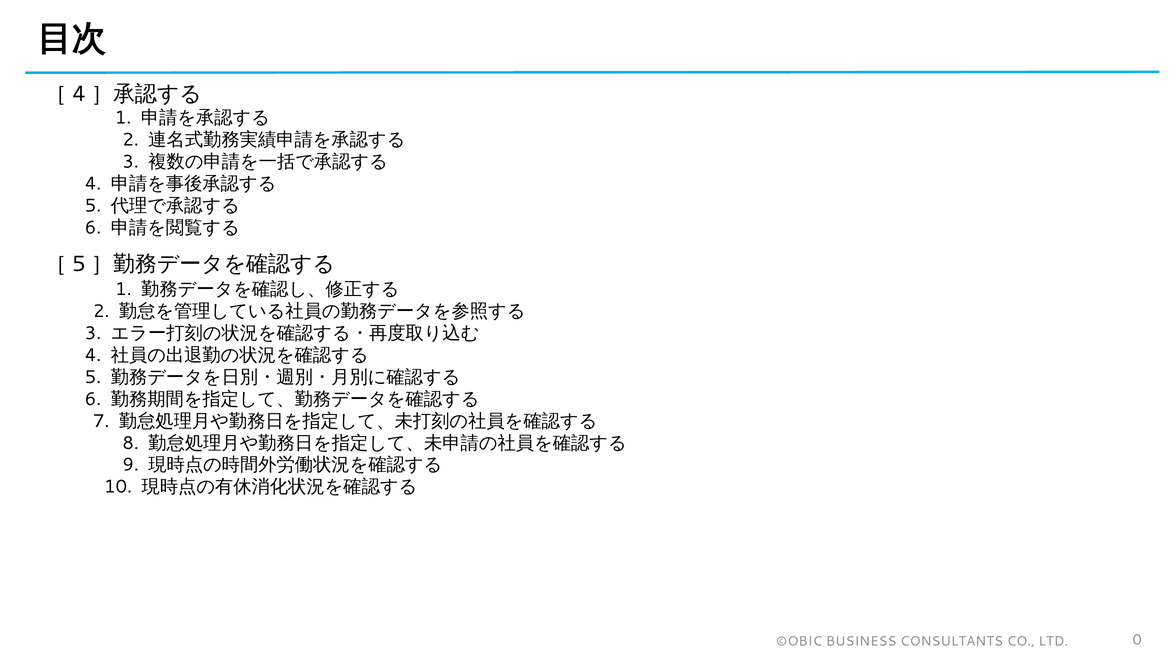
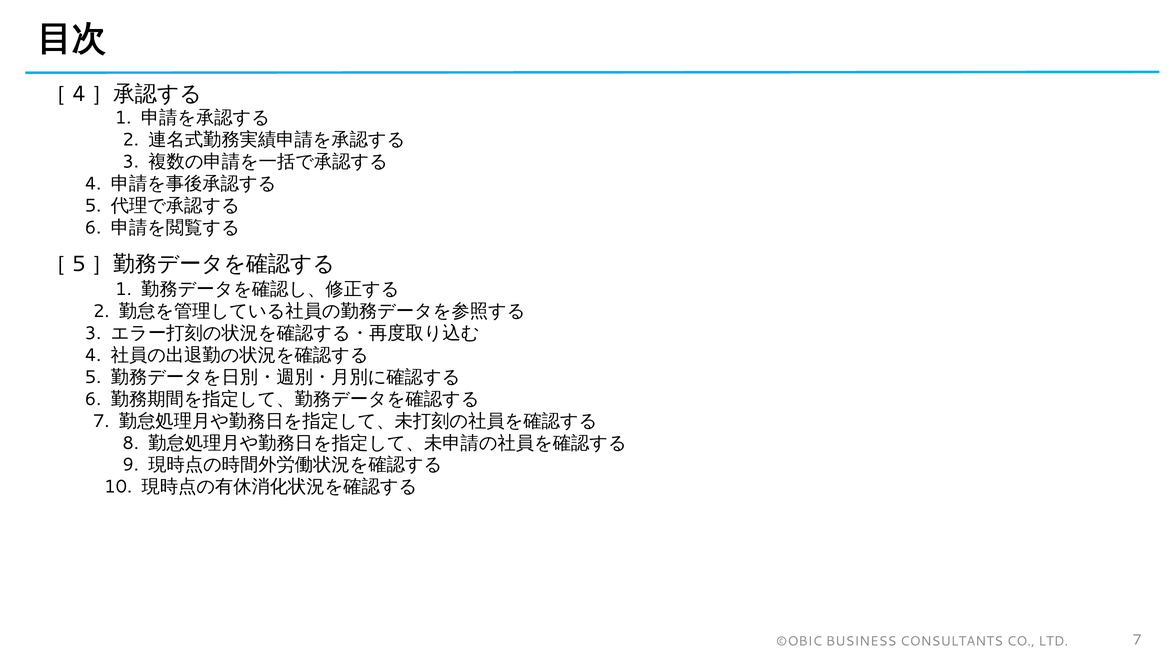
LTD 0: 0 -> 7 (1137, 640)
